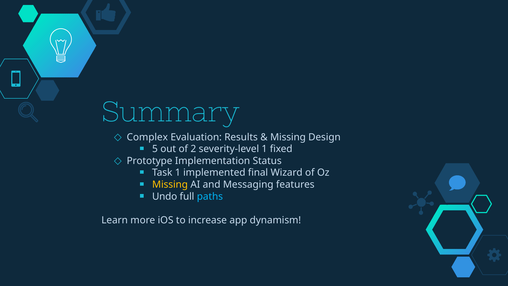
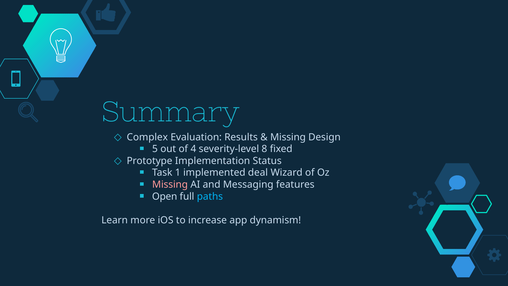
2: 2 -> 4 (193, 149)
severity-level 1: 1 -> 8 (264, 149)
final: final -> deal (258, 173)
Missing colour: yellow -> pink (170, 184)
Undo: Undo -> Open (165, 196)
